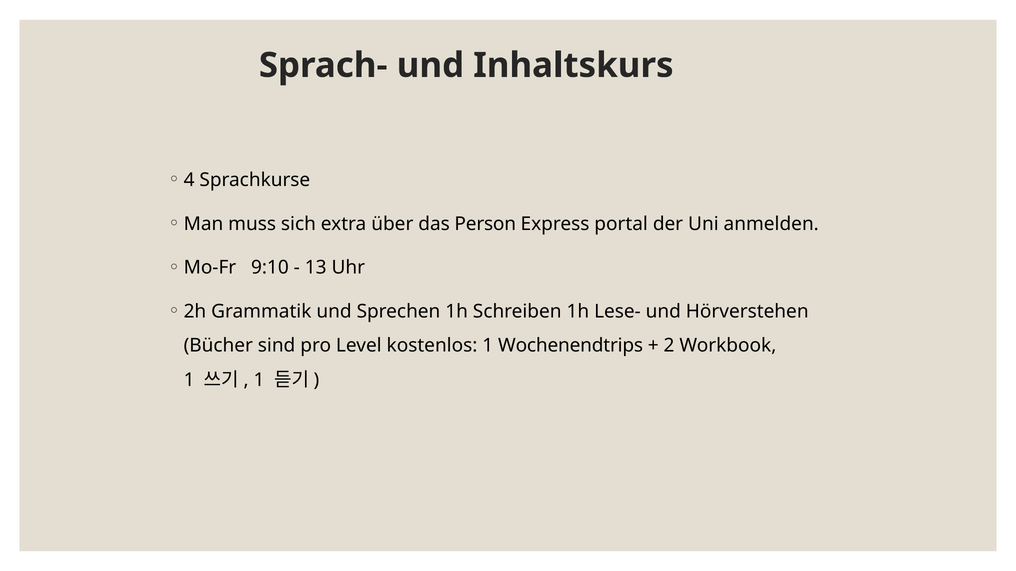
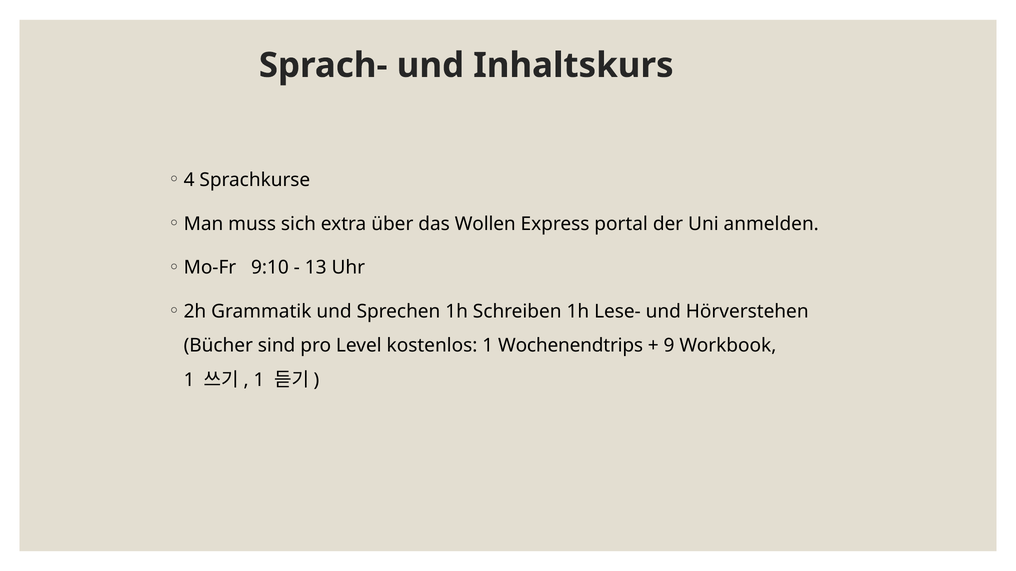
Person: Person -> Wollen (485, 224)
2: 2 -> 9 (669, 346)
